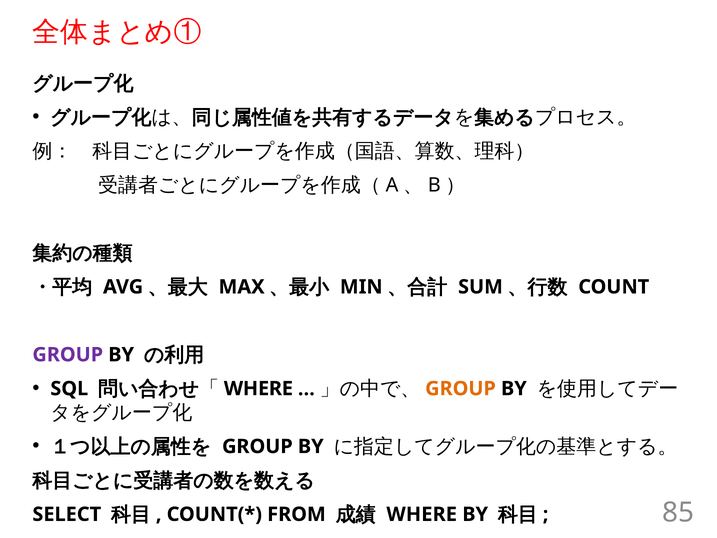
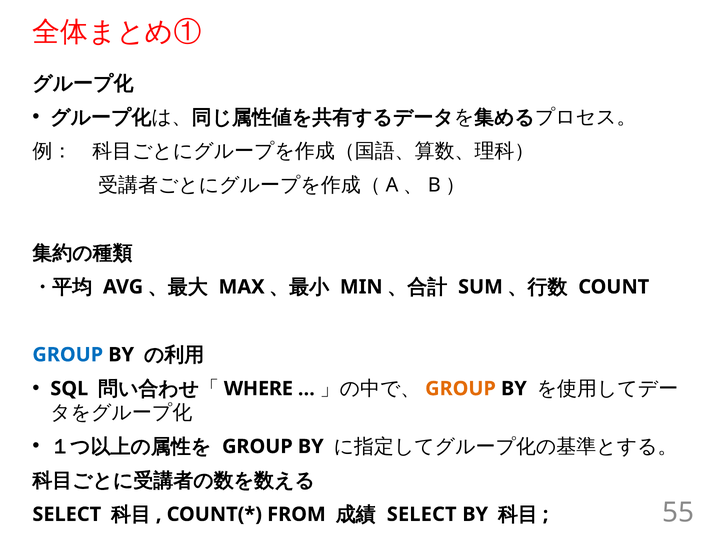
GROUP colour: purple -> blue (68, 355)
WHERE: WHERE -> SELECT (422, 514)
85: 85 -> 55 (678, 512)
